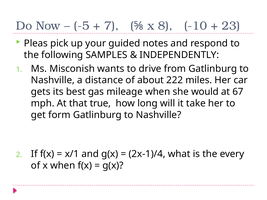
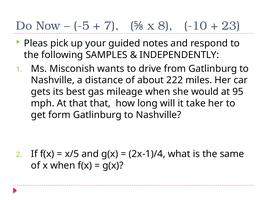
67: 67 -> 95 (238, 92)
that true: true -> that (100, 103)
x/1: x/1 -> x/5 (72, 154)
every: every -> same (232, 154)
